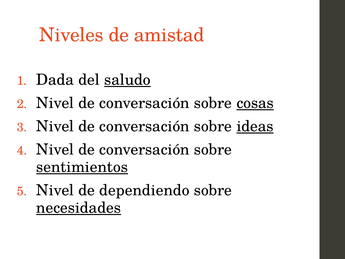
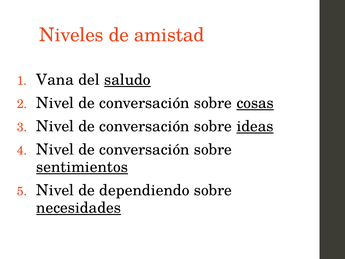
Dada: Dada -> Vana (55, 80)
